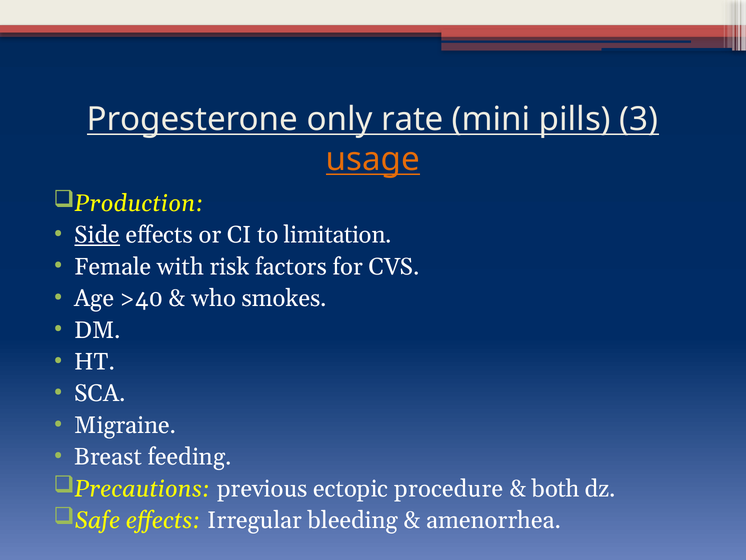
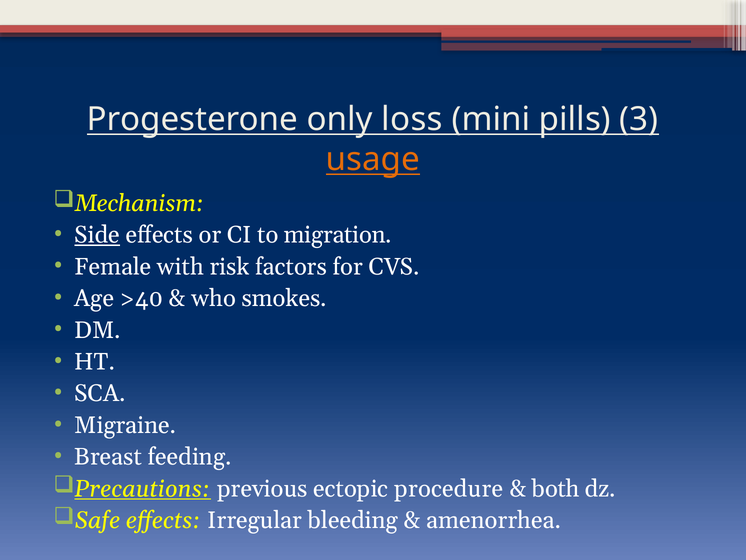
rate: rate -> loss (412, 119)
Production: Production -> Mechanism (140, 203)
limitation: limitation -> migration (338, 235)
Precautions underline: none -> present (143, 488)
